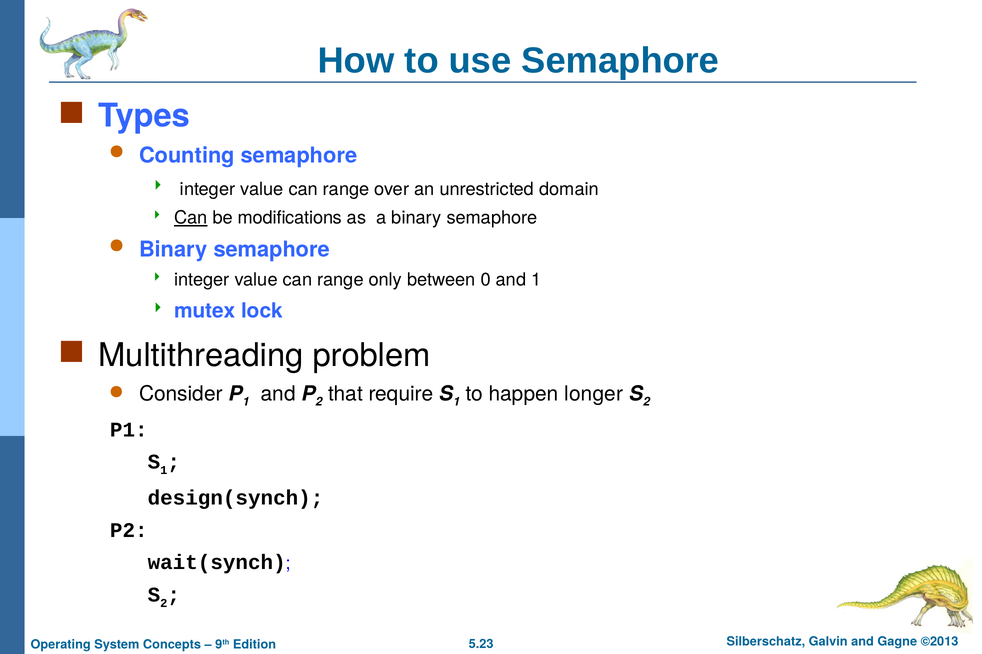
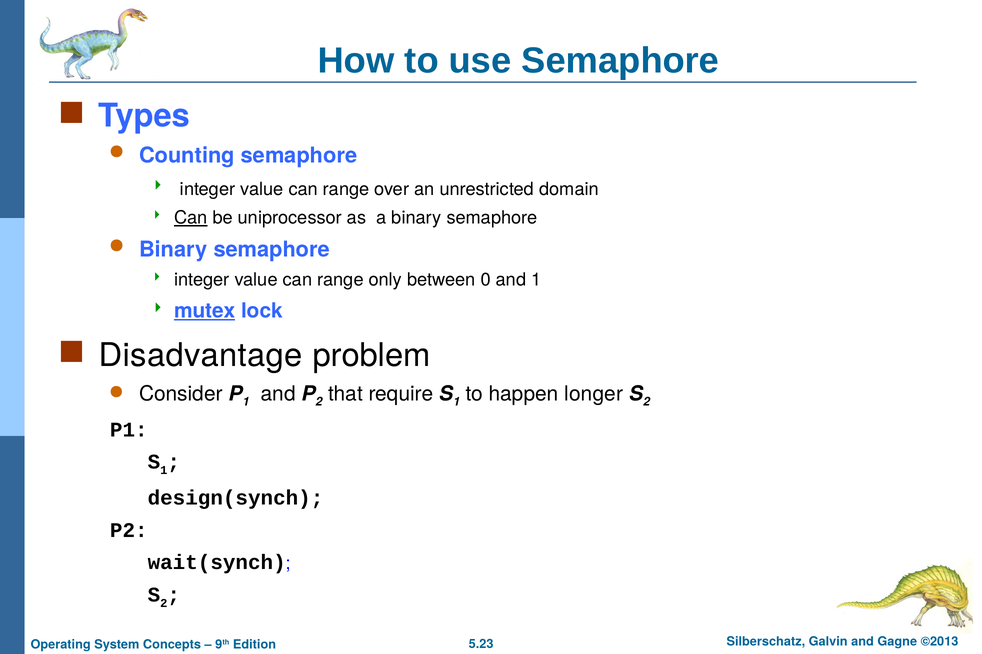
modifications: modifications -> uniprocessor (290, 218)
mutex underline: none -> present (205, 311)
Multithreading: Multithreading -> Disadvantage (201, 356)
